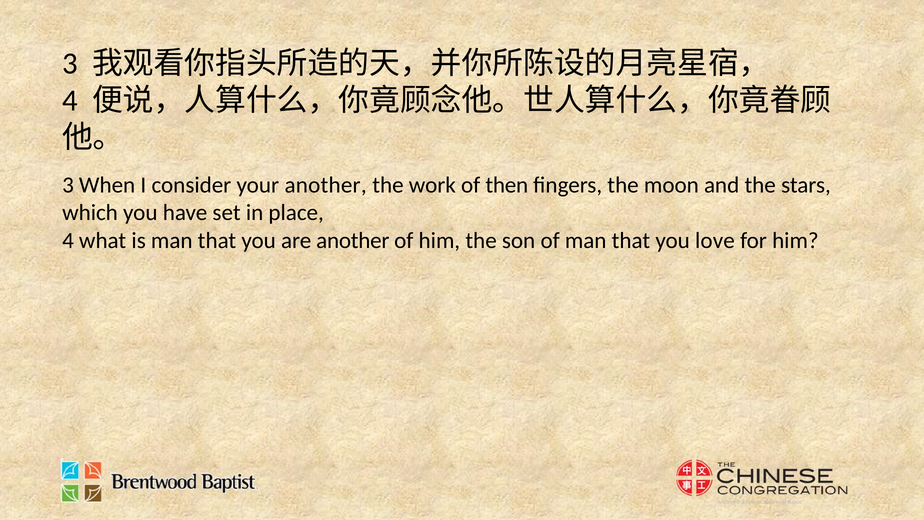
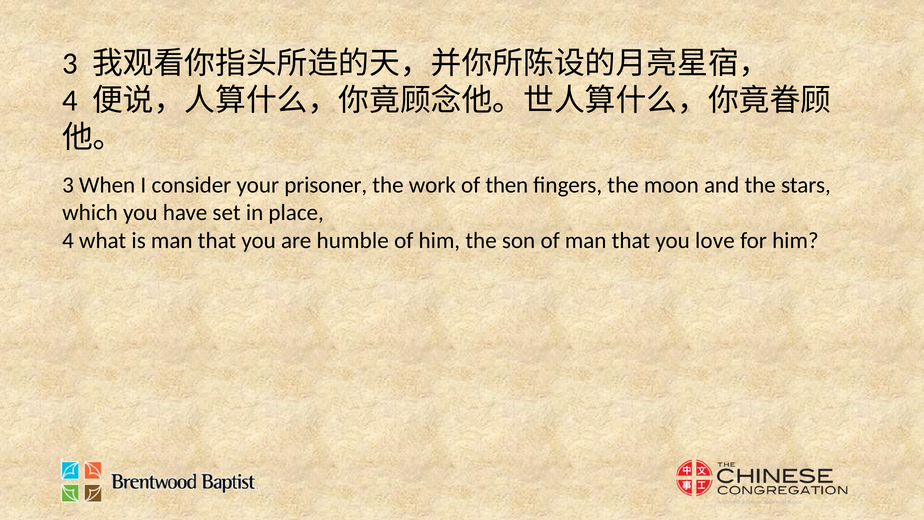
your another: another -> prisoner (326, 185)
are another: another -> humble (353, 240)
